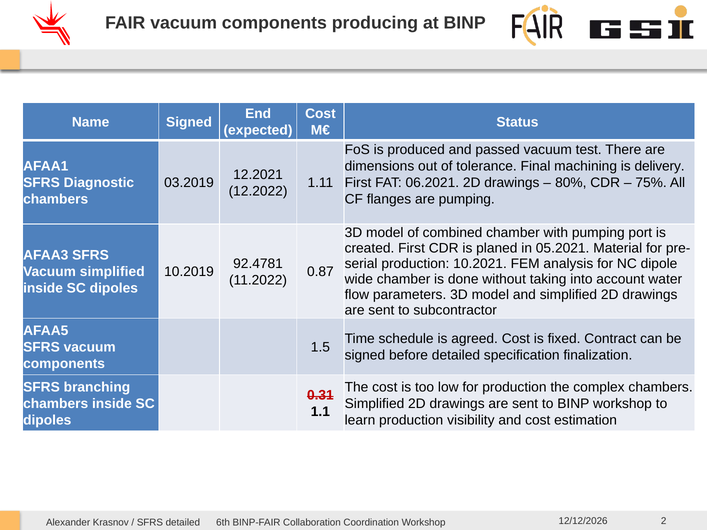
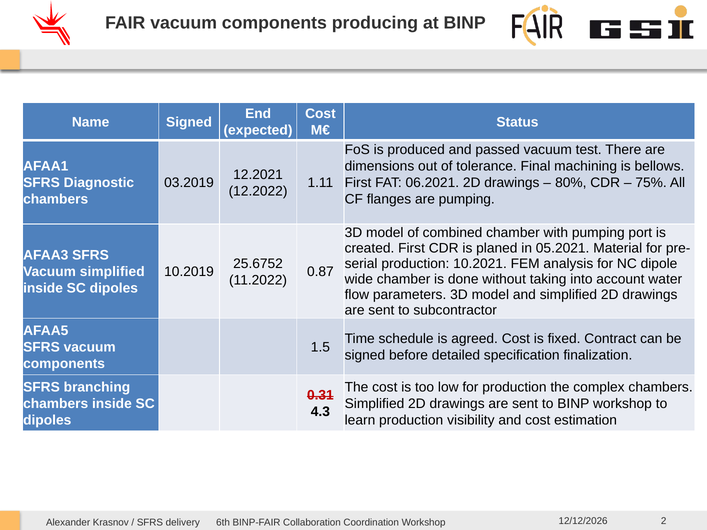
delivery: delivery -> bellows (659, 167)
92.4781: 92.4781 -> 25.6752 (258, 264)
1.1: 1.1 -> 4.3 (320, 412)
SFRS detailed: detailed -> delivery (183, 523)
